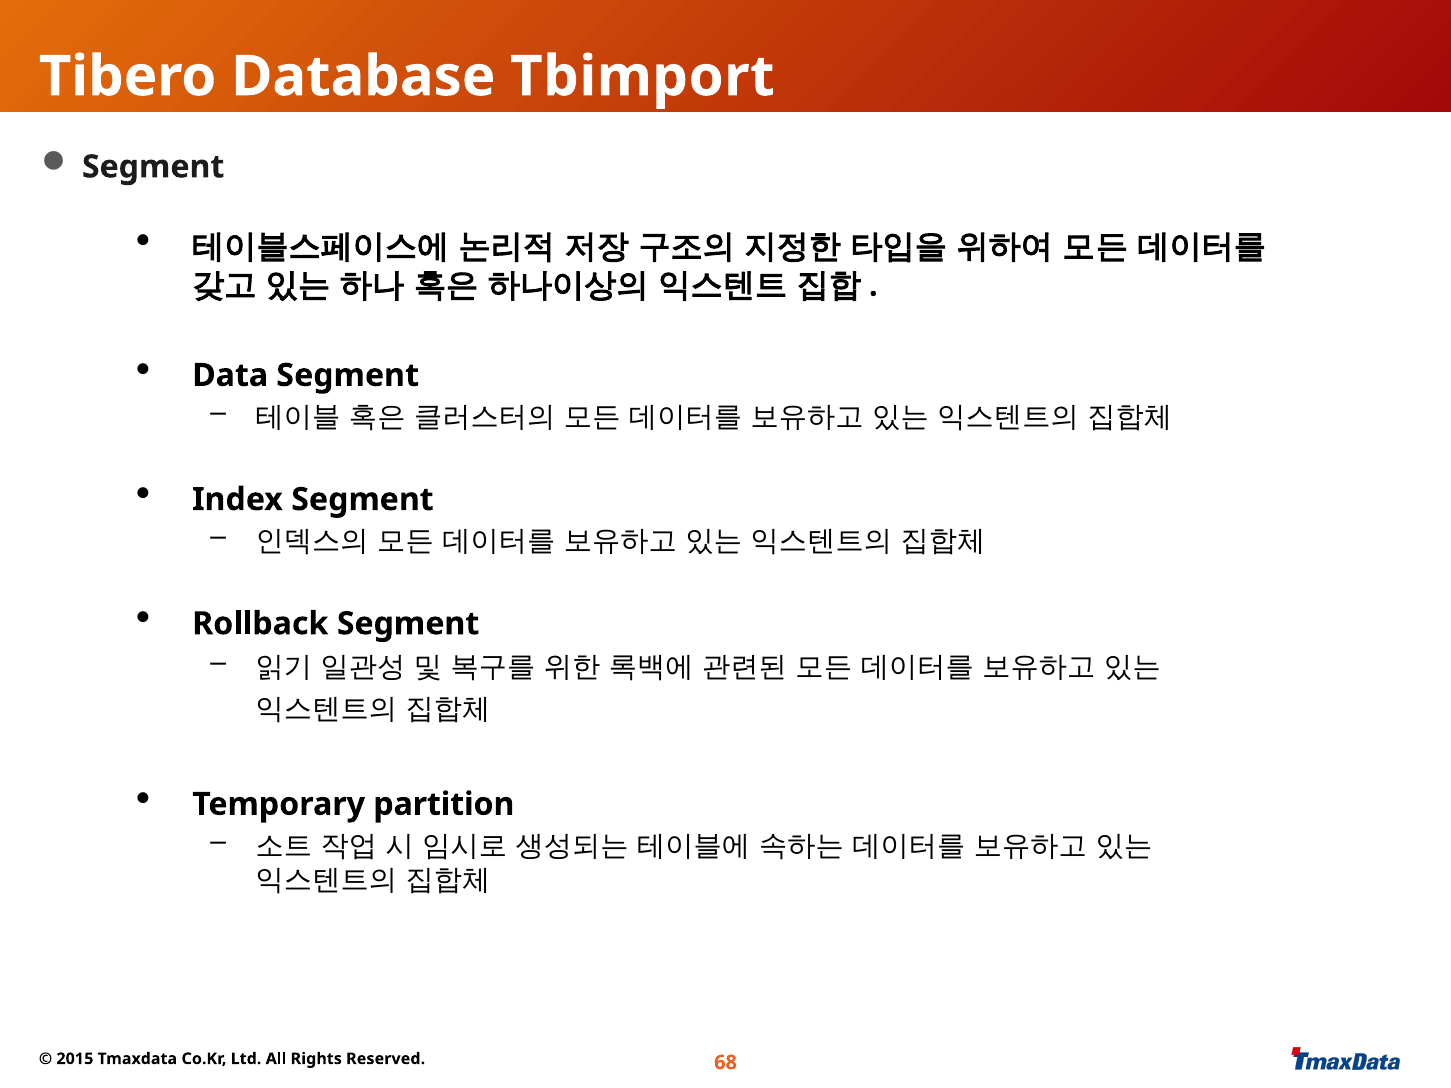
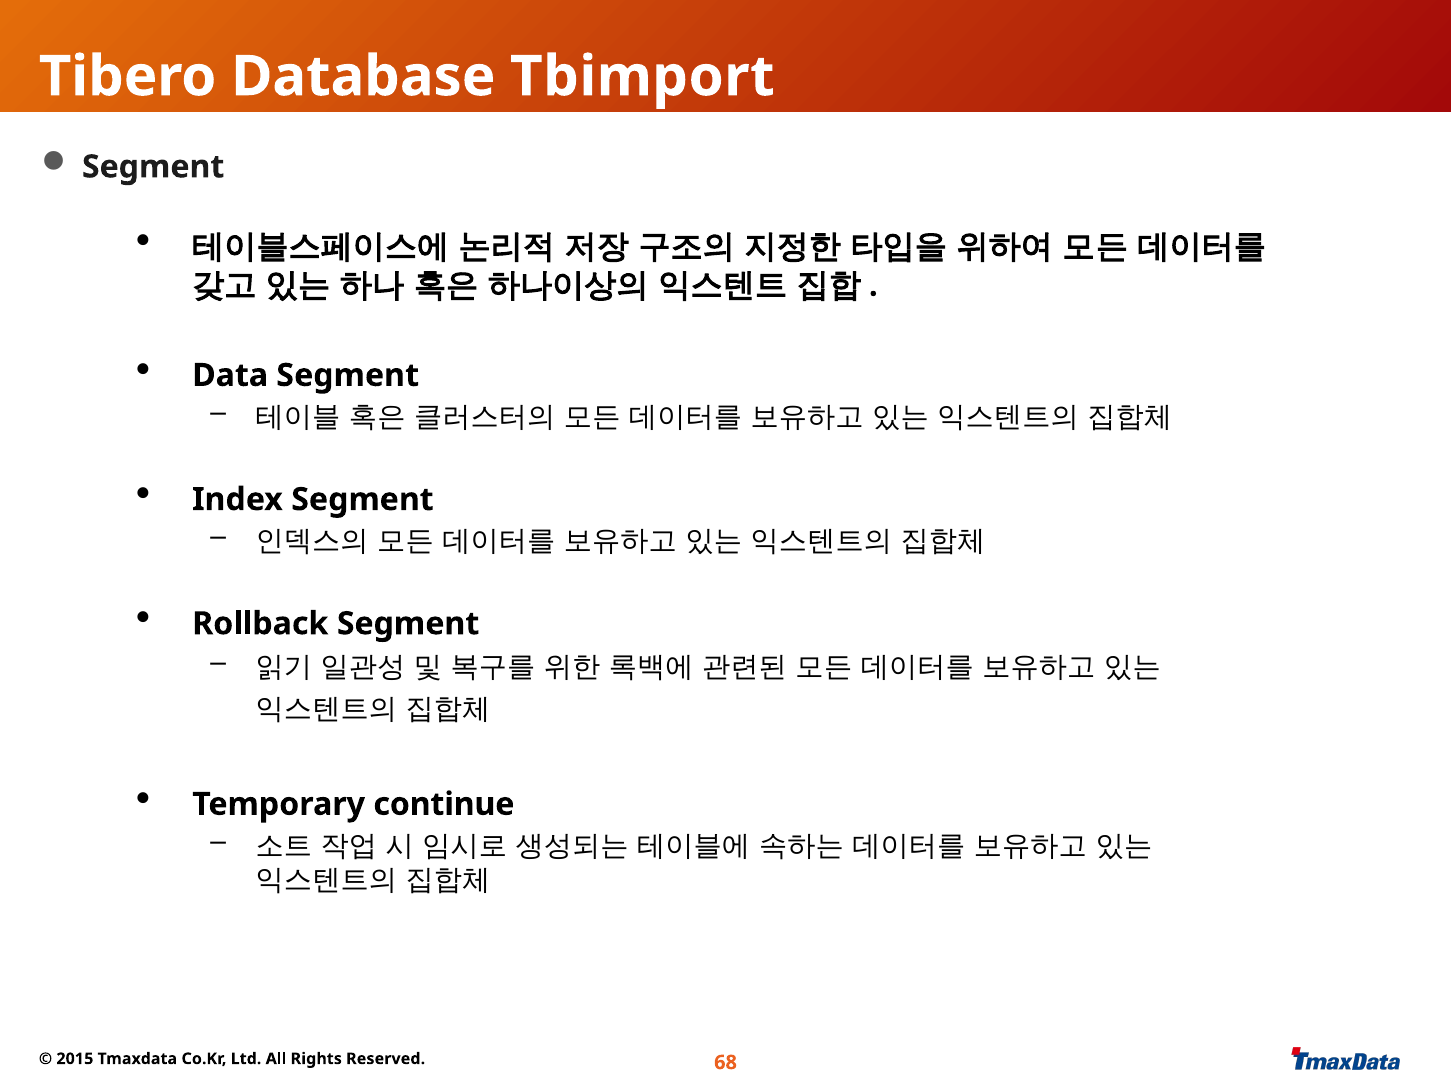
partition: partition -> continue (444, 804)
